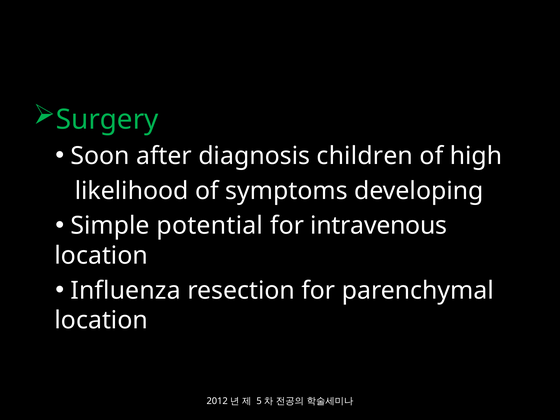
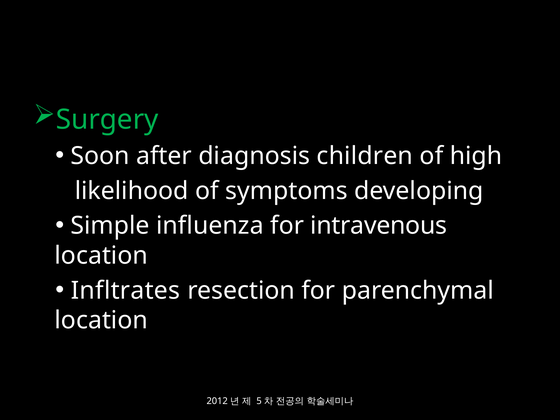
potential: potential -> influenza (210, 226)
Influenza: Influenza -> Infltrates (126, 291)
